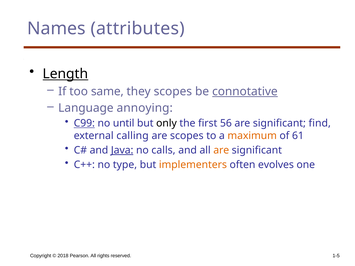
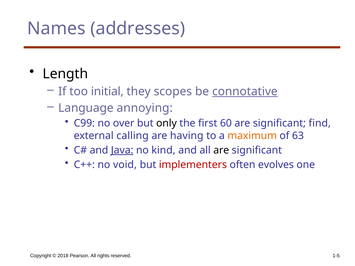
attributes: attributes -> addresses (138, 28)
Length underline: present -> none (65, 74)
same: same -> initial (107, 92)
C99 underline: present -> none (84, 123)
until: until -> over (124, 123)
56: 56 -> 60 (226, 123)
are scopes: scopes -> having (187, 136)
61: 61 -> 63 (298, 136)
calls: calls -> kind (163, 150)
are colour: orange -> black (221, 150)
type: type -> void (125, 165)
implementers colour: orange -> red (193, 165)
